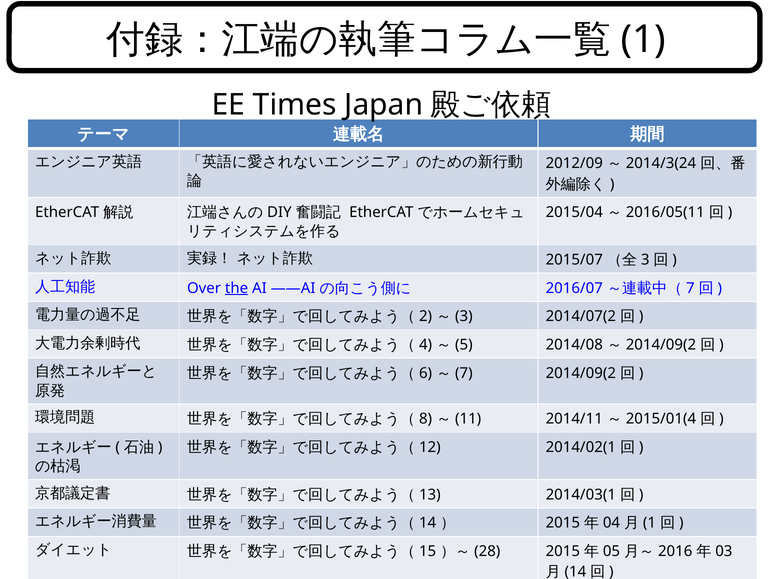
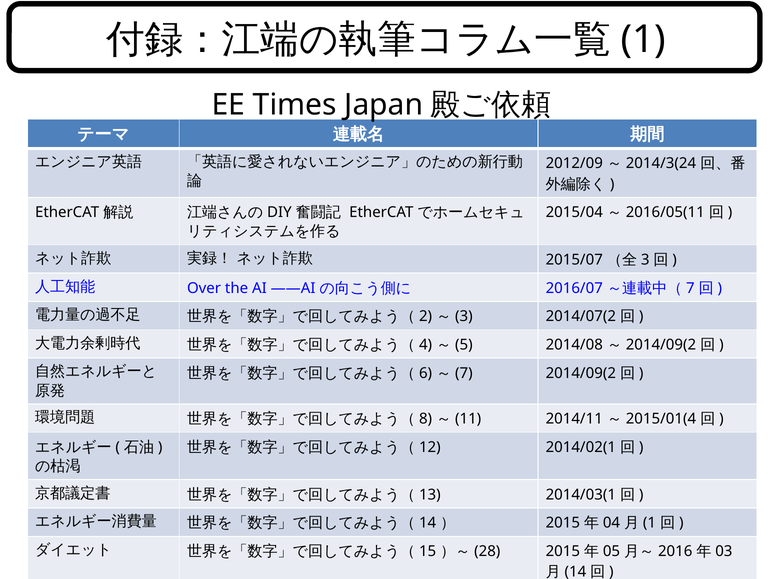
the underline: present -> none (237, 288)
